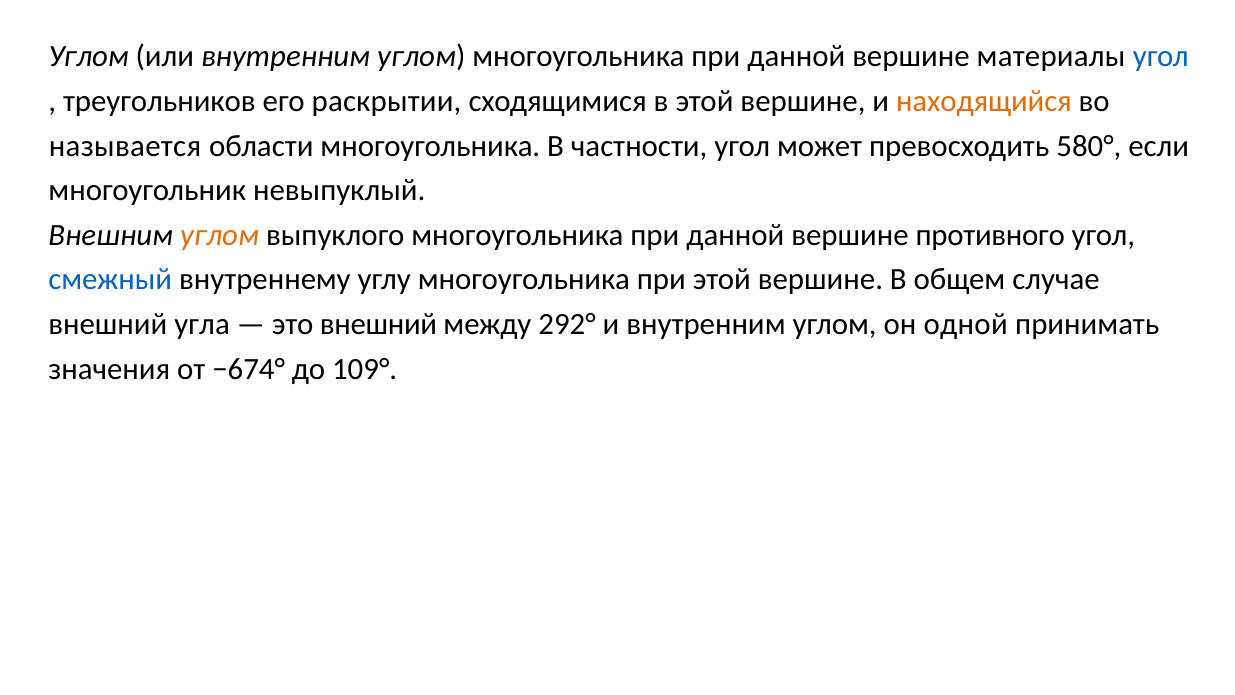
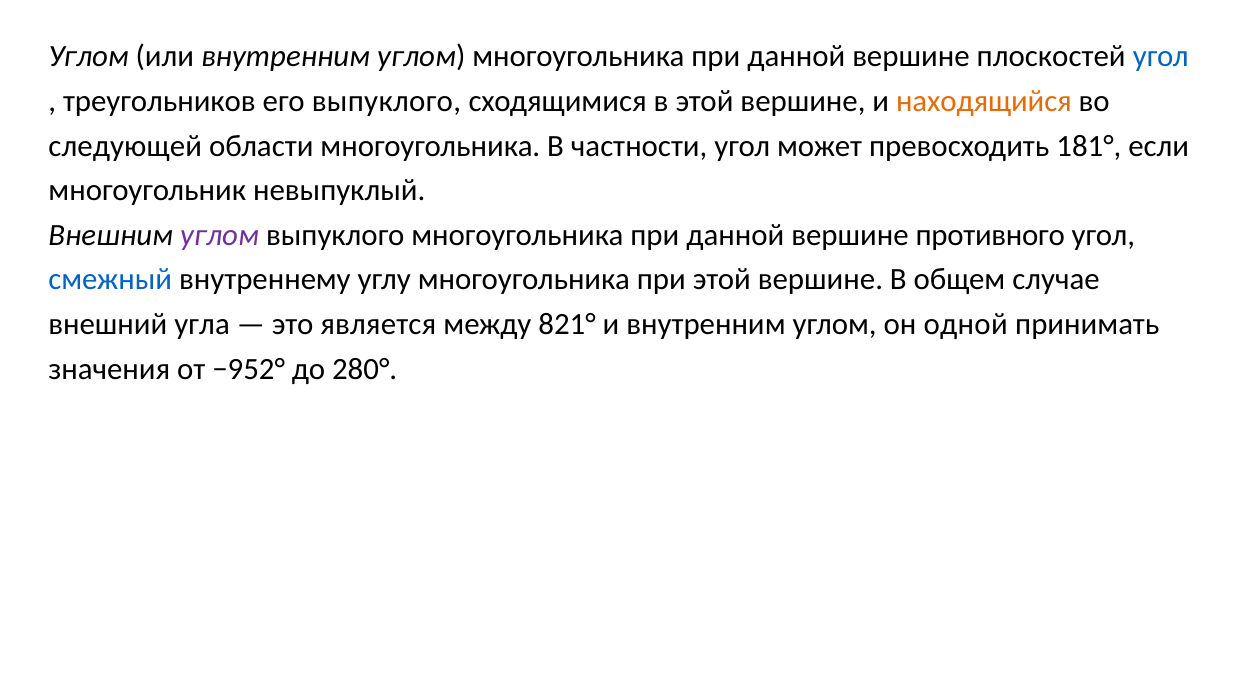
материалы: материалы -> плоскостей (1051, 57)
его раскрытии: раскрытии -> выпуклого (386, 102)
называется: называется -> следующей (125, 146)
580°: 580° -> 181° (1089, 146)
углом colour: orange -> purple (219, 235)
это внешний: внешний -> является (378, 325)
292°: 292° -> 821° (567, 325)
−674°: −674° -> −952° (249, 369)
109°: 109° -> 280° (365, 369)
